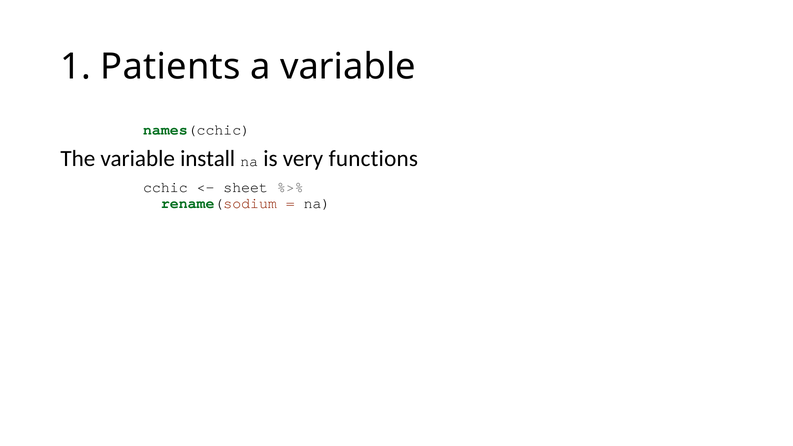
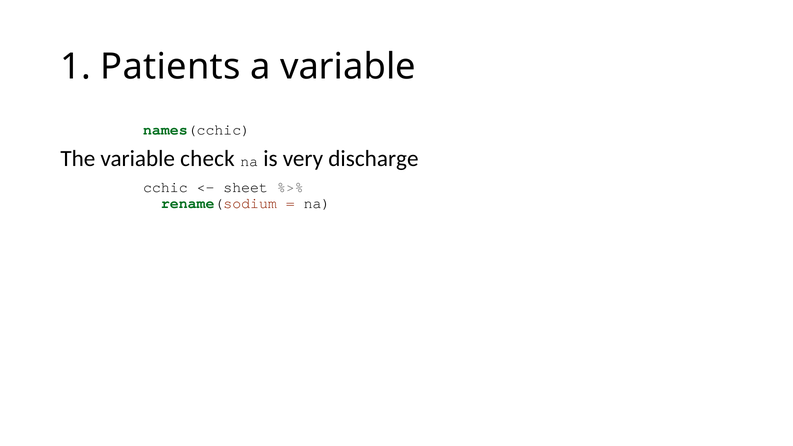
install: install -> check (207, 158)
functions: functions -> discharge (373, 158)
